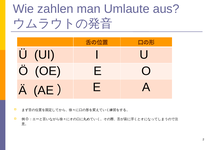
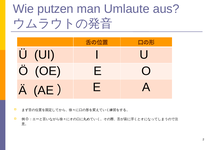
zahlen: zahlen -> putzen (55, 9)
